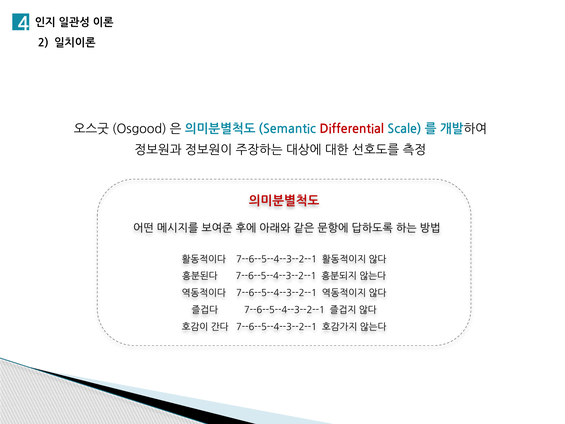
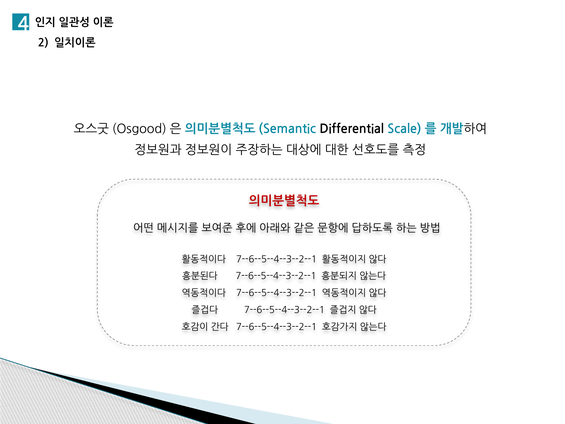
Differential colour: red -> black (352, 129)
